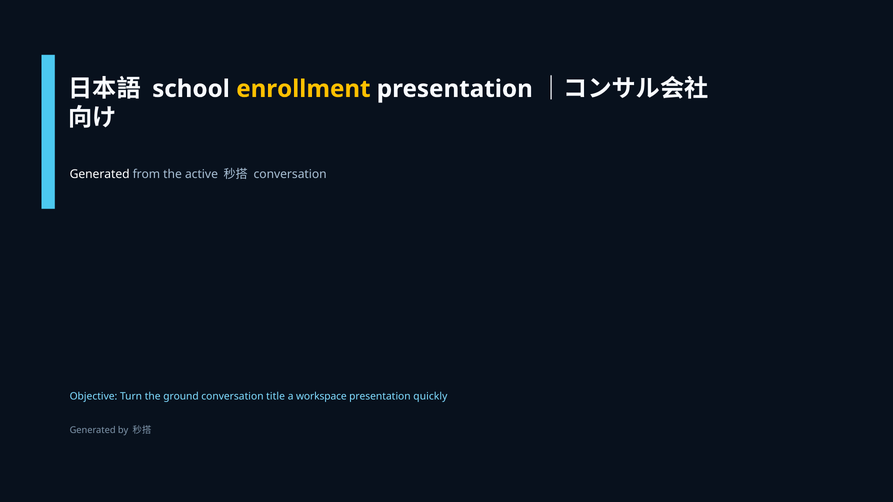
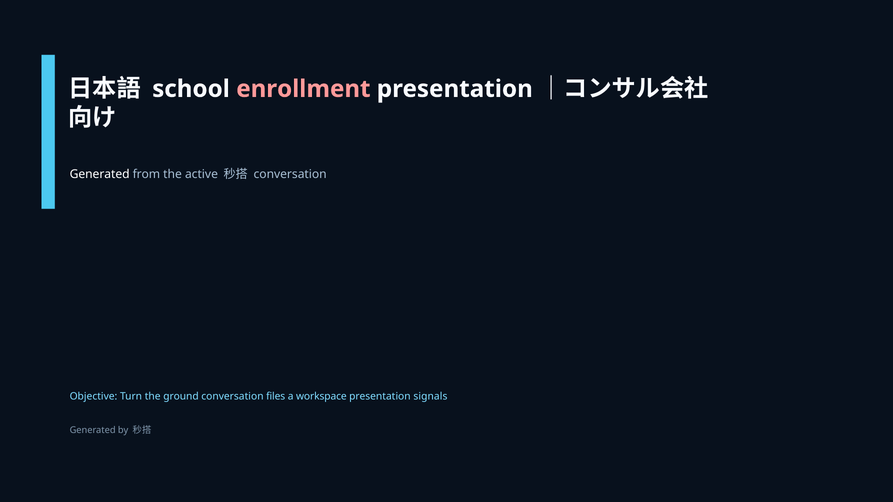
enrollment colour: yellow -> pink (303, 89)
title: title -> files (276, 397)
quickly: quickly -> signals (430, 397)
